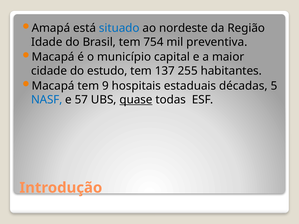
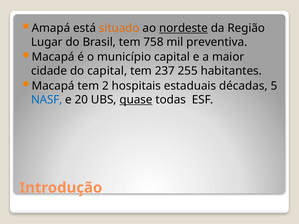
situado colour: blue -> orange (119, 28)
nordeste underline: none -> present (184, 28)
Idade: Idade -> Lugar (47, 42)
754: 754 -> 758 (153, 42)
do estudo: estudo -> capital (107, 71)
137: 137 -> 237 (165, 71)
9: 9 -> 2 (105, 86)
57: 57 -> 20 (81, 100)
